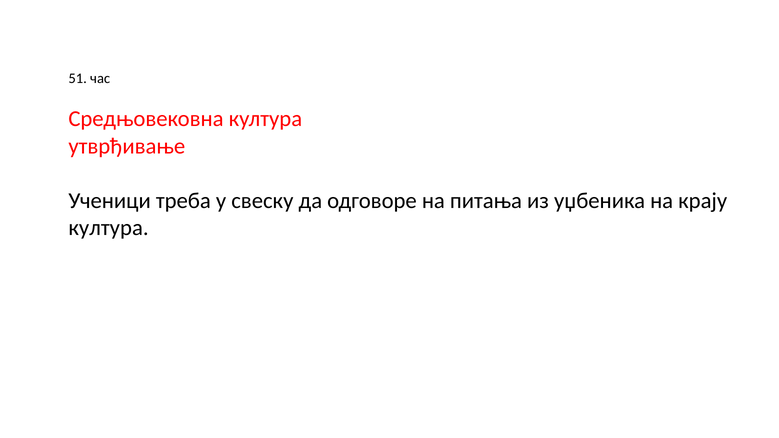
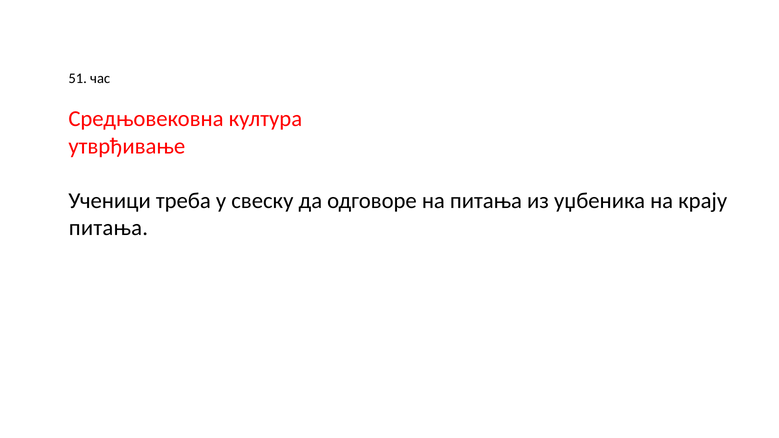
култура: култура -> питања (108, 228)
